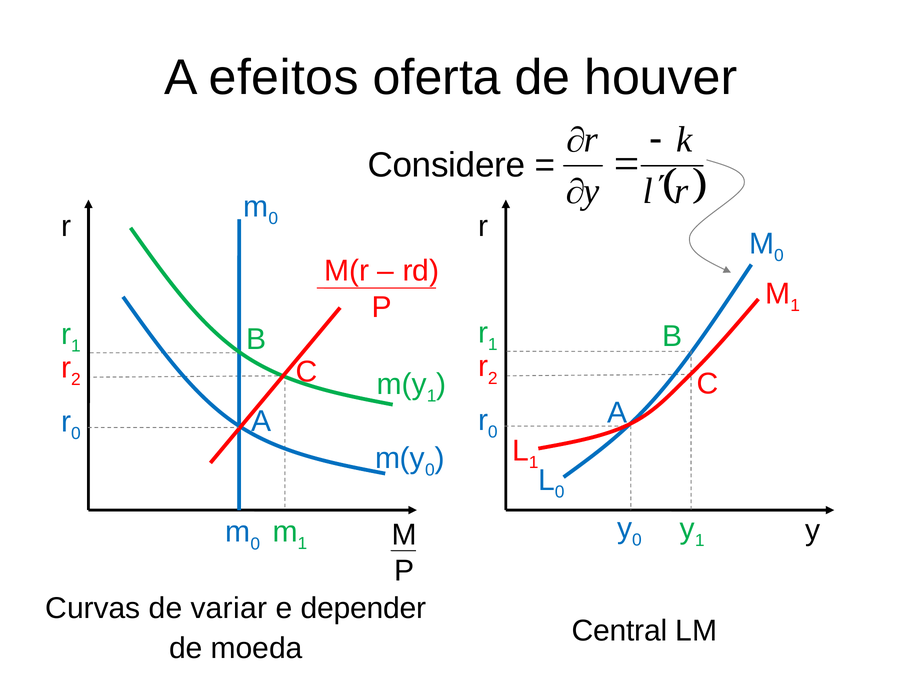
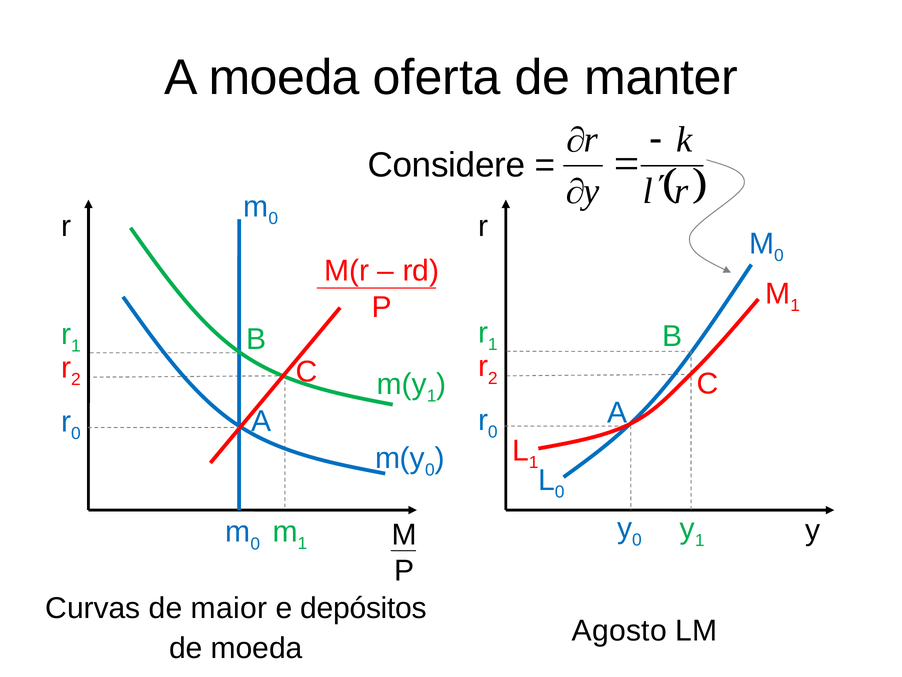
A efeitos: efeitos -> moeda (284, 78)
houver: houver -> manter (661, 78)
variar: variar -> maior (229, 608)
depender: depender -> depósitos (364, 608)
Central: Central -> Agosto (619, 630)
